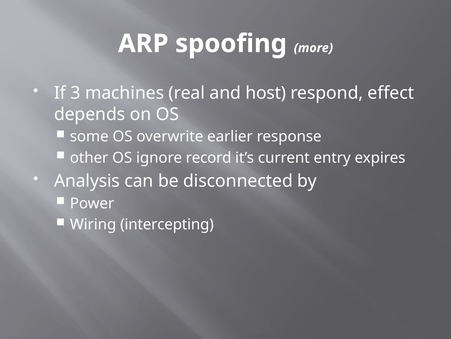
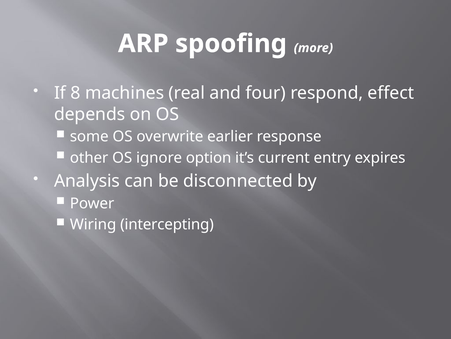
3: 3 -> 8 (76, 93)
host: host -> four (266, 93)
record: record -> option (209, 157)
